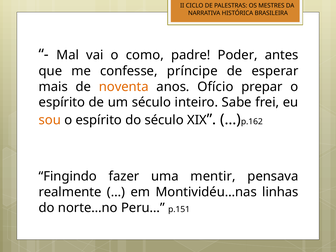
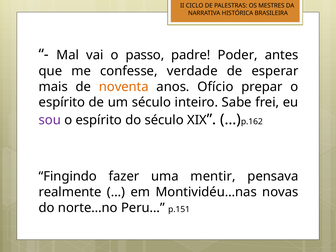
como: como -> passo (145, 55)
príncipe: príncipe -> verdade (192, 71)
sou colour: orange -> purple (50, 120)
linhas: linhas -> novas (280, 192)
